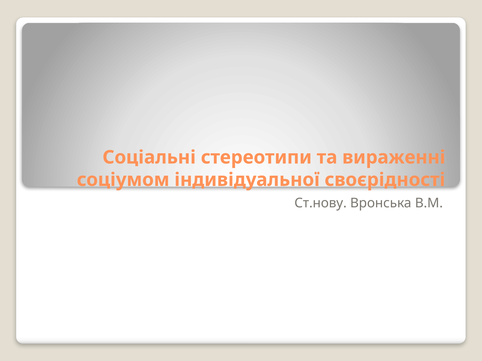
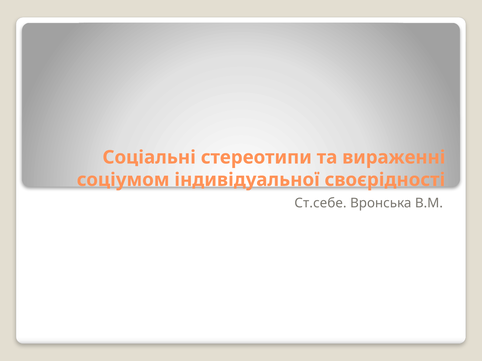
Ст.нову: Ст.нову -> Ст.себе (320, 203)
